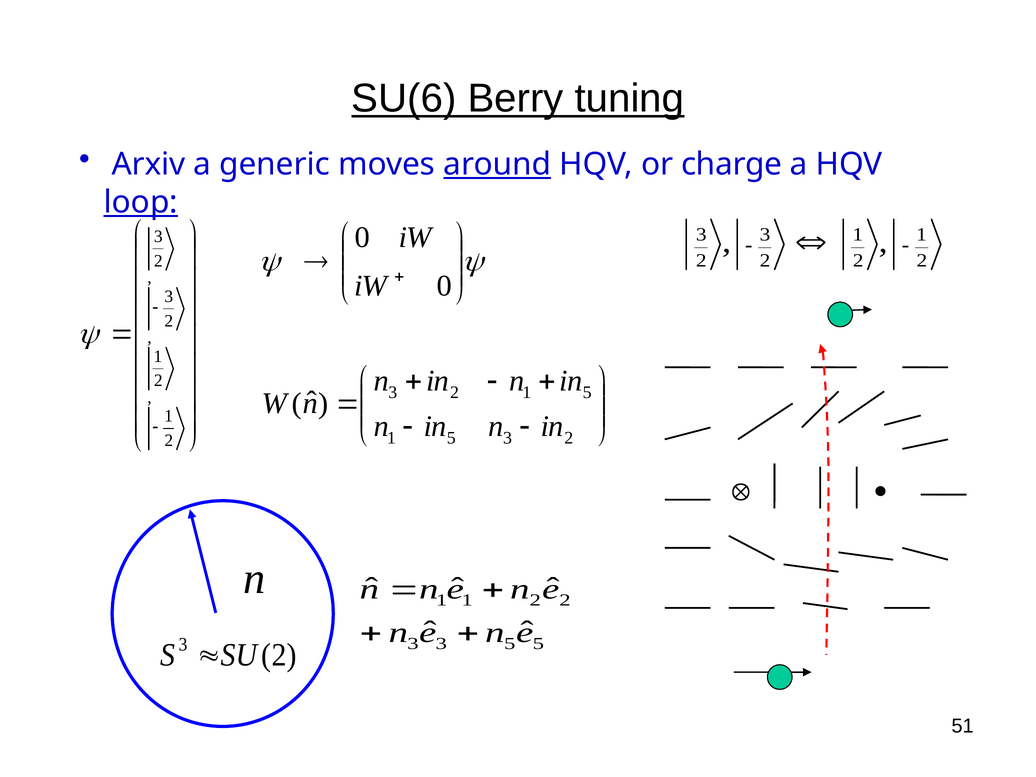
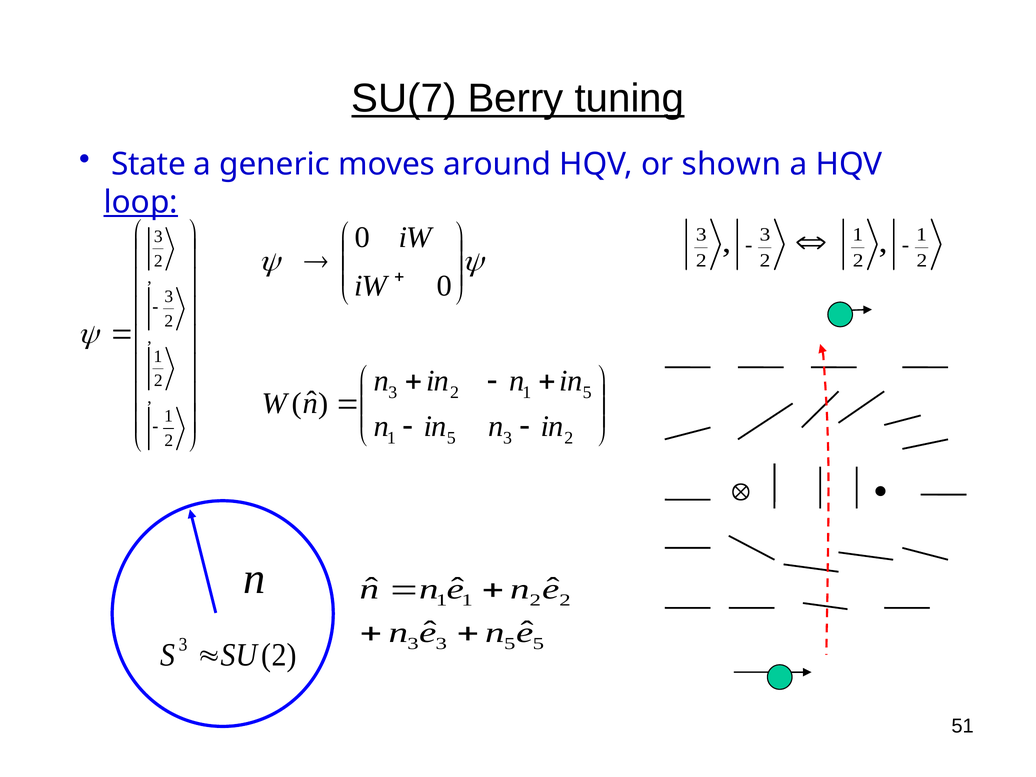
SU(6: SU(6 -> SU(7 (404, 99)
Arxiv: Arxiv -> State (149, 164)
around underline: present -> none (497, 164)
charge: charge -> shown (731, 164)
